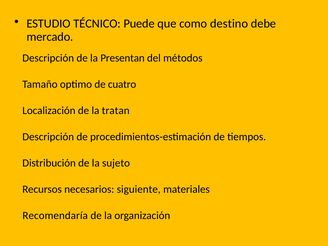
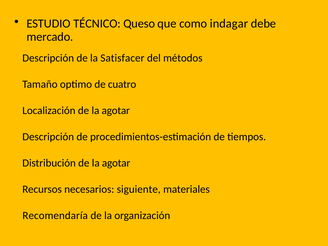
Puede: Puede -> Queso (139, 24)
destino: destino -> indagar (229, 24)
Presentan: Presentan -> Satisfacer (122, 58)
Localización de la tratan: tratan -> agotar (116, 111)
Distribución de la sujeto: sujeto -> agotar (116, 163)
